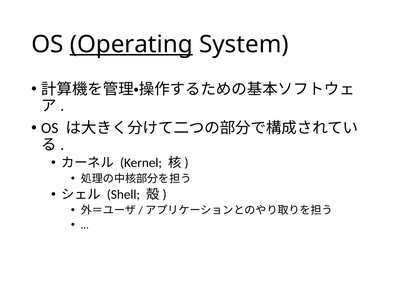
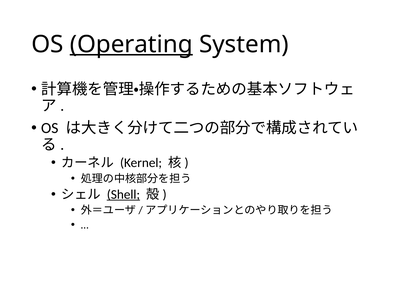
Shell underline: none -> present (123, 195)
